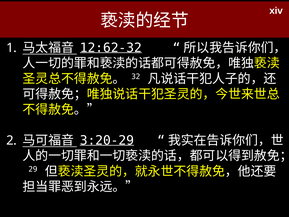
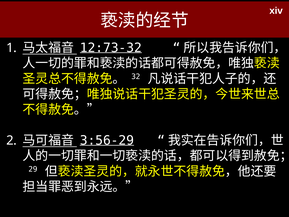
12:62-32: 12:62-32 -> 12:73-32 (111, 48)
3:20-29: 3:20-29 -> 3:56-29 (107, 140)
